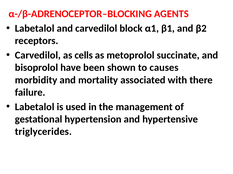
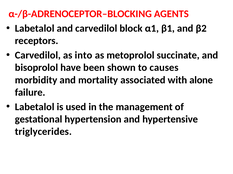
cells: cells -> into (84, 55)
there: there -> alone (201, 80)
